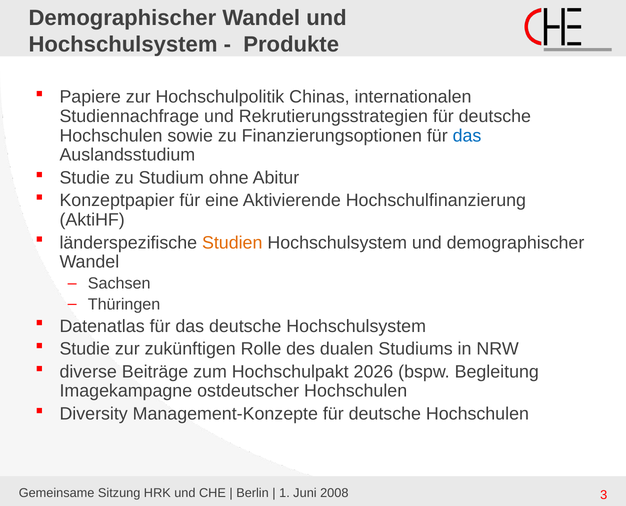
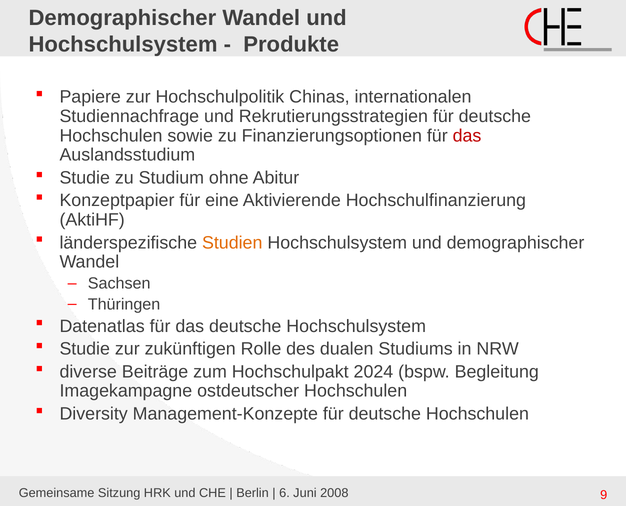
das colour: blue -> red (467, 136)
2026: 2026 -> 2024 (373, 372)
1: 1 -> 6 (284, 493)
3: 3 -> 9 (604, 495)
